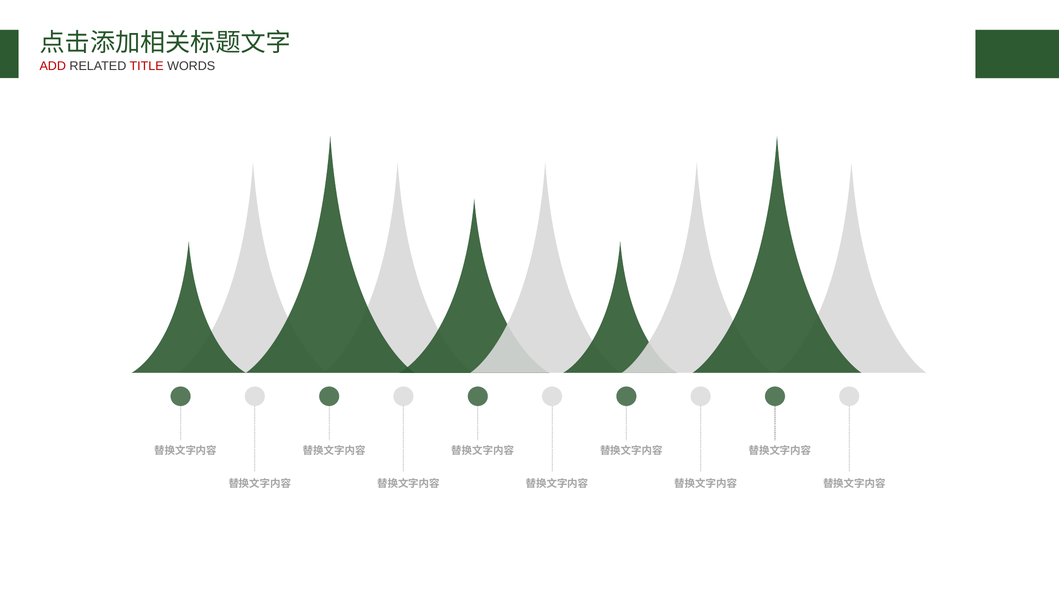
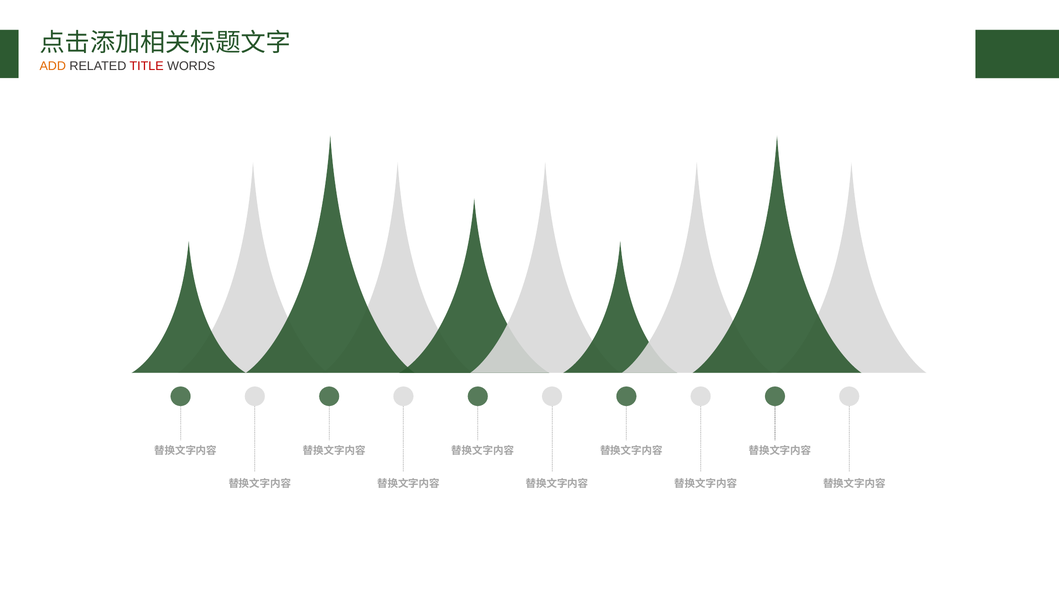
ADD colour: red -> orange (53, 66)
